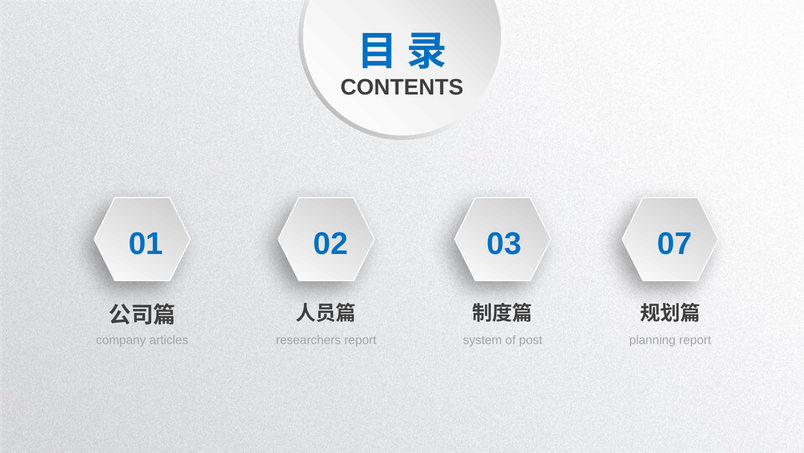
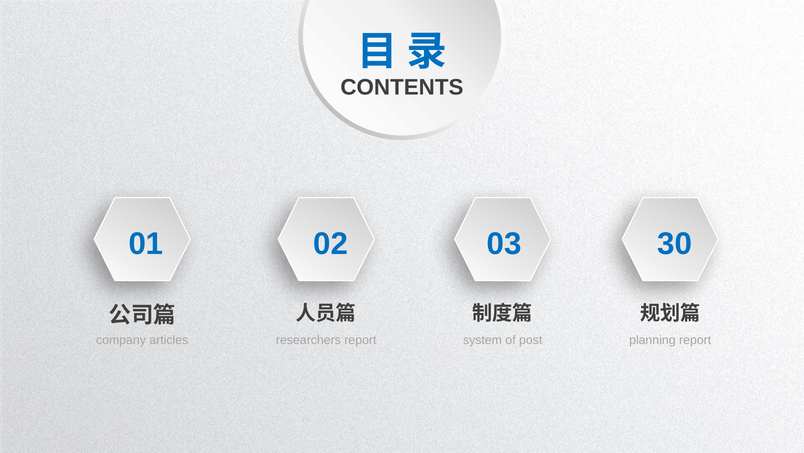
07: 07 -> 30 (675, 243)
